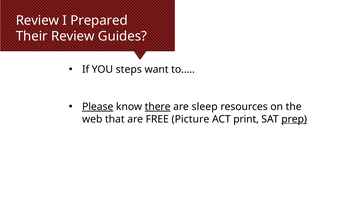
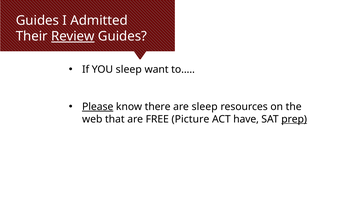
Review: Review -> Guides (37, 20)
Prepared: Prepared -> Admitted (99, 20)
Review underline: none -> present (73, 36)
YOU steps: steps -> sleep (129, 70)
there underline: present -> none (158, 107)
print: print -> have (246, 119)
